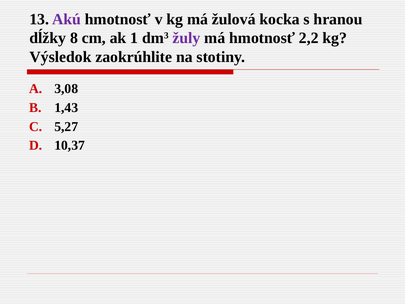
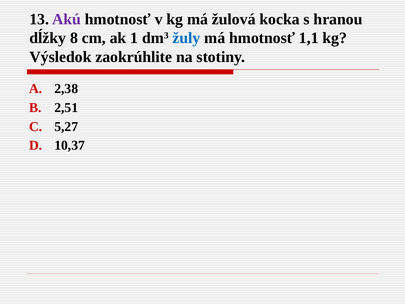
žuly colour: purple -> blue (186, 38)
2,2: 2,2 -> 1,1 (309, 38)
3,08: 3,08 -> 2,38 (66, 89)
1,43: 1,43 -> 2,51 (66, 108)
